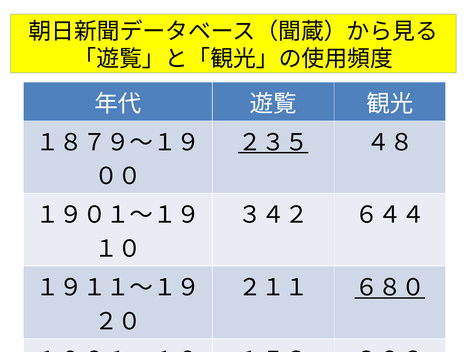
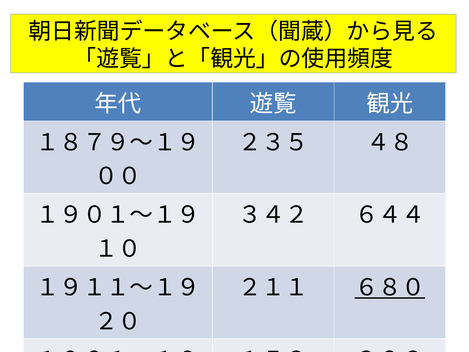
２３５ underline: present -> none (273, 143)
